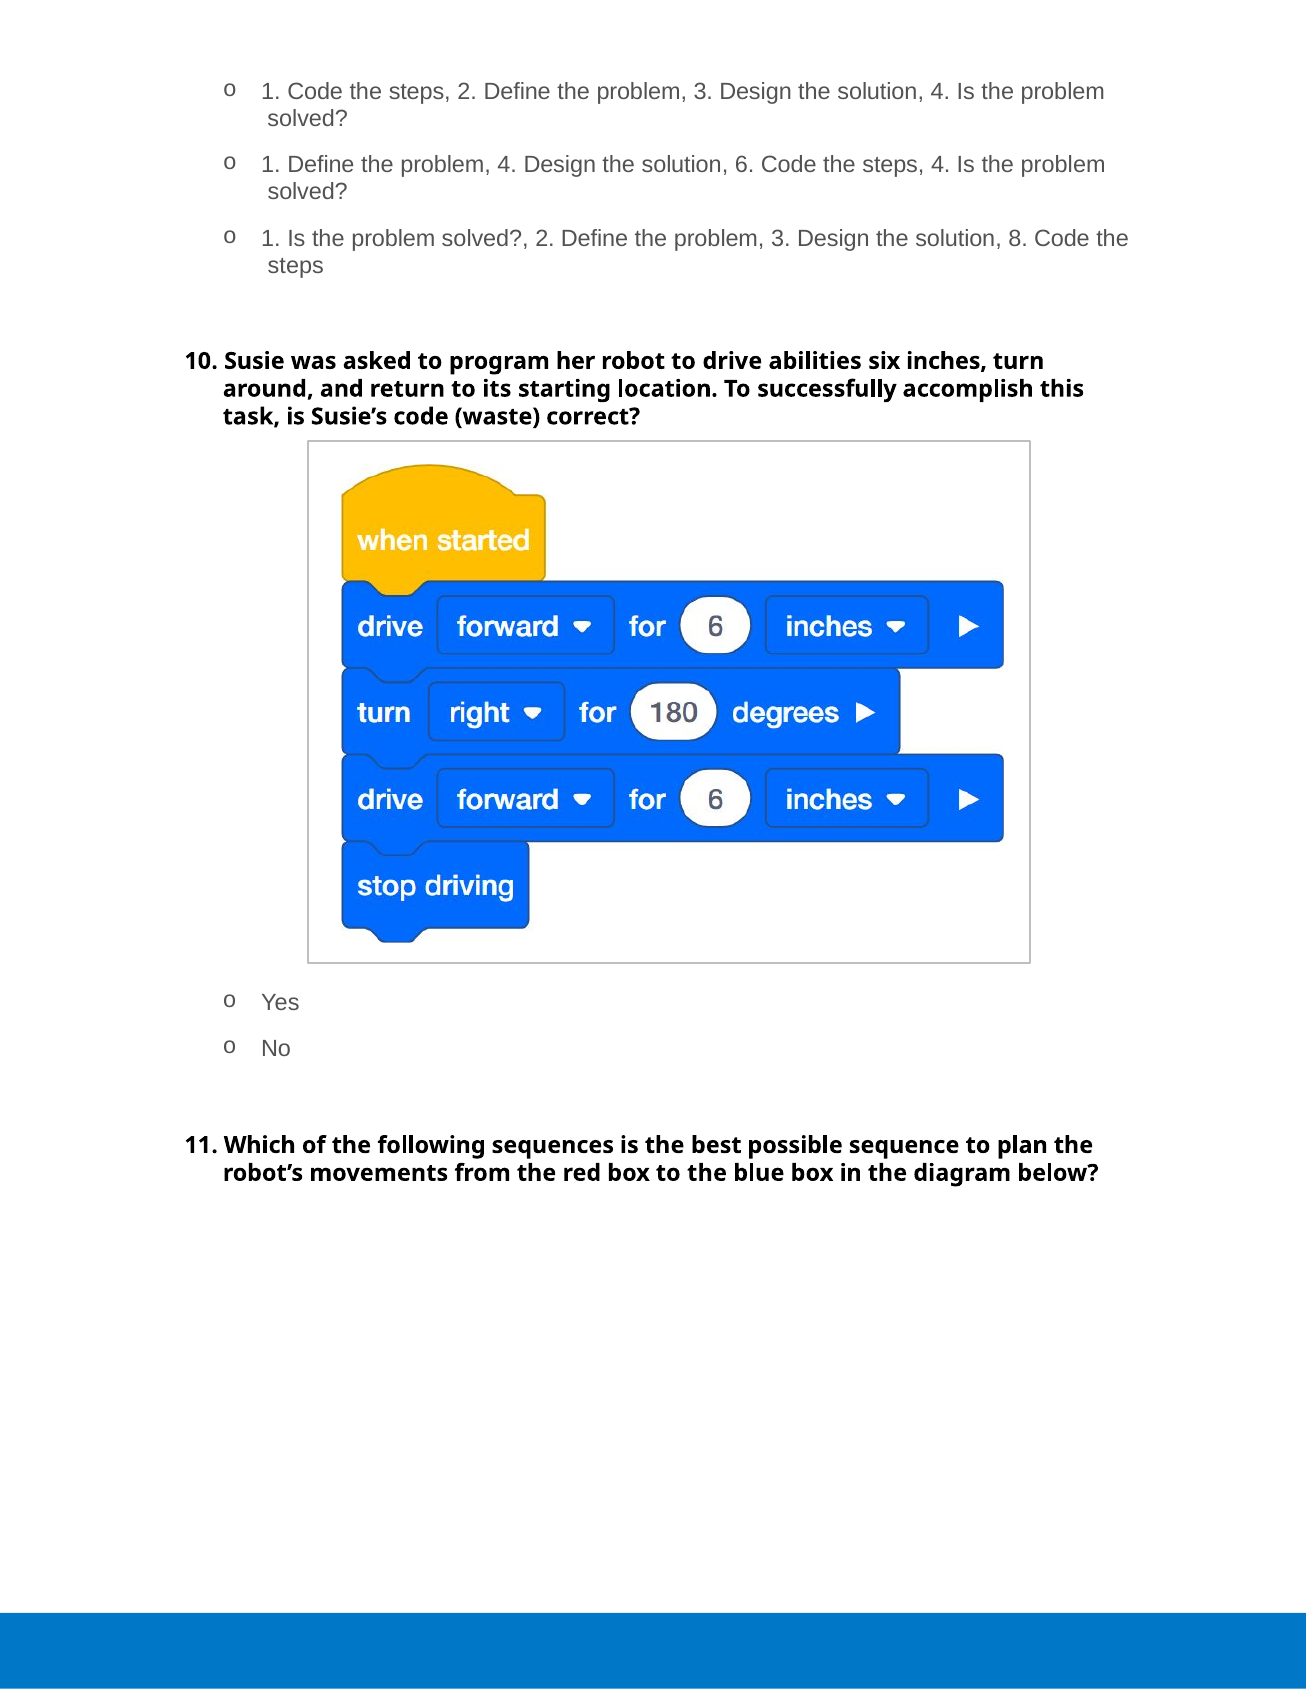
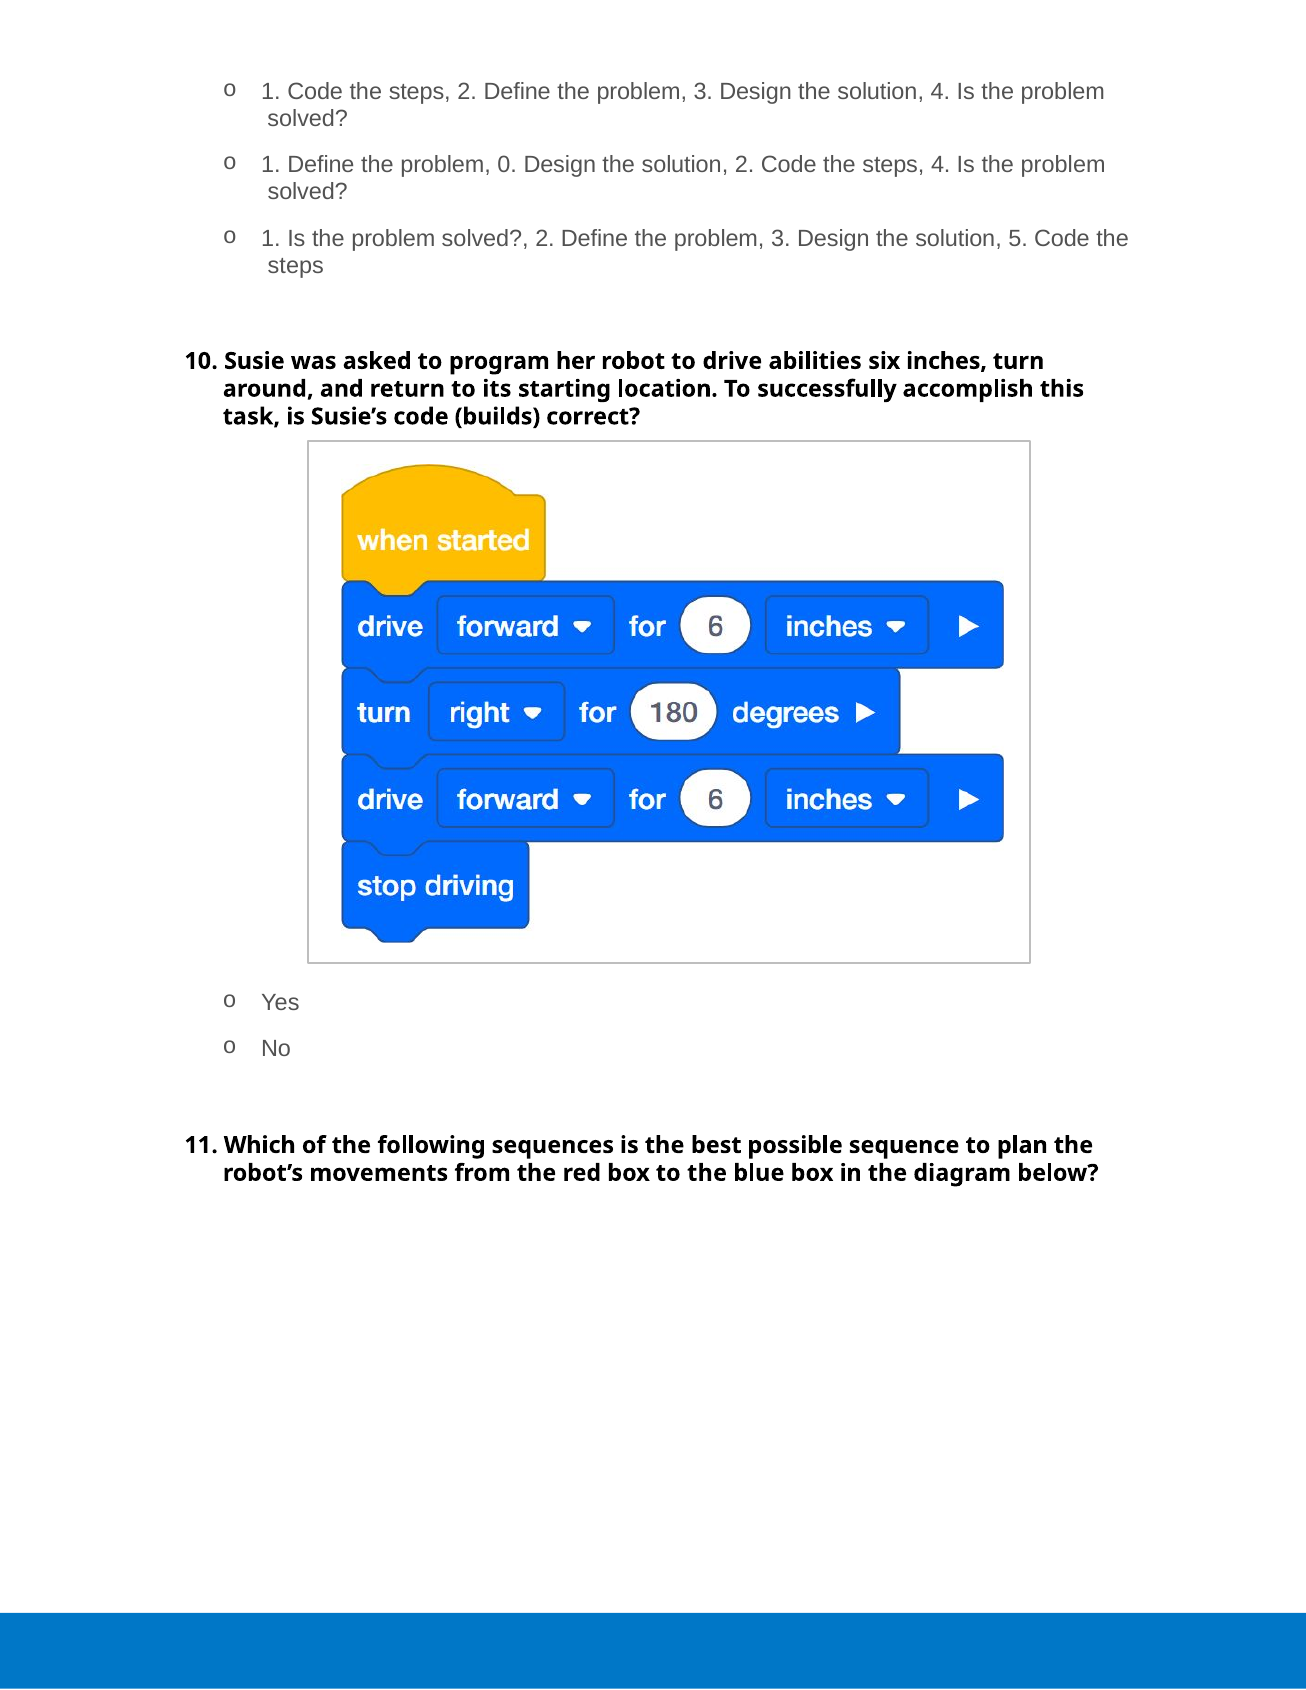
problem 4: 4 -> 0 (507, 165)
solution 6: 6 -> 2 (745, 165)
8: 8 -> 5 (1018, 239)
waste: waste -> builds (497, 417)
